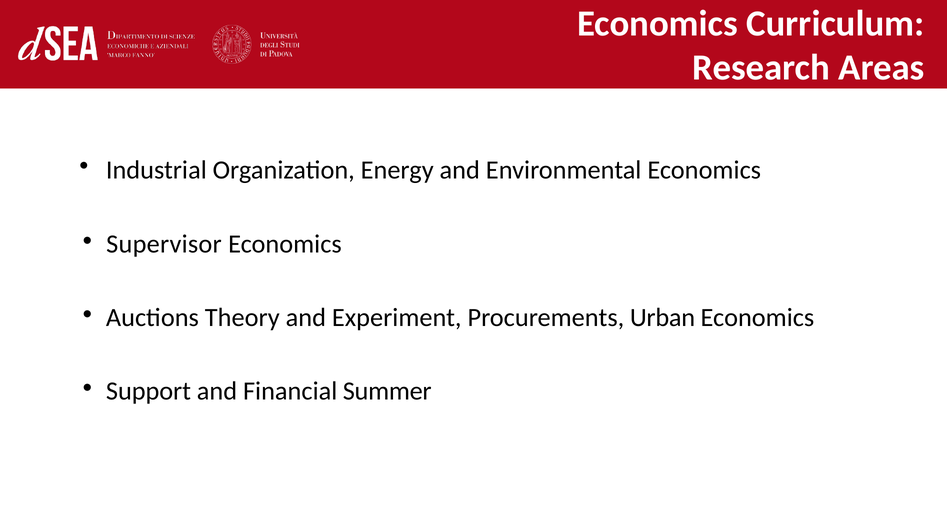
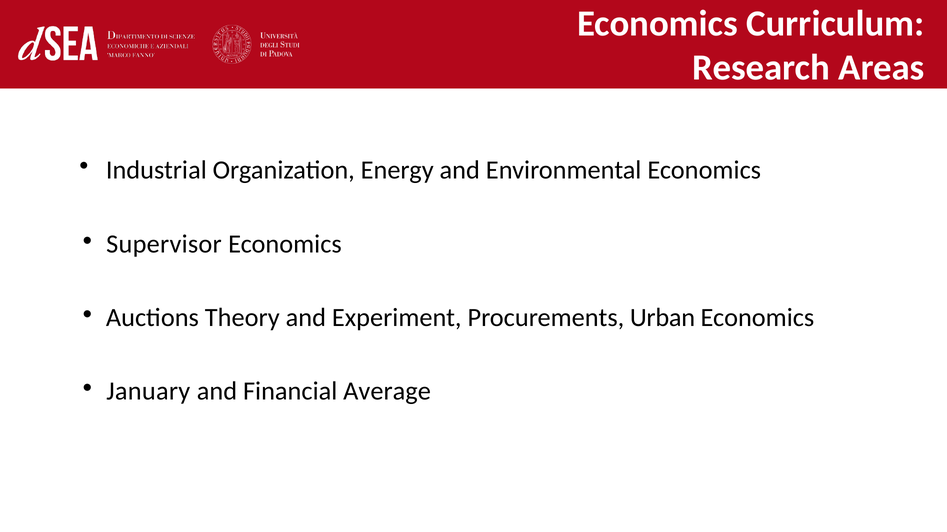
Support: Support -> January (148, 392)
Summer: Summer -> Average (387, 392)
